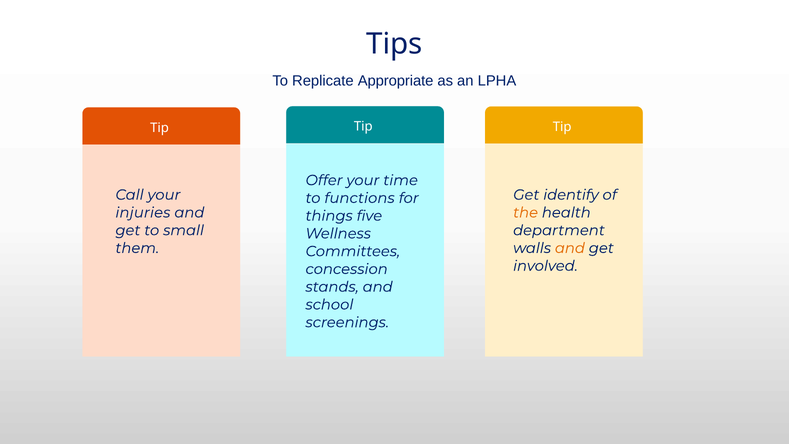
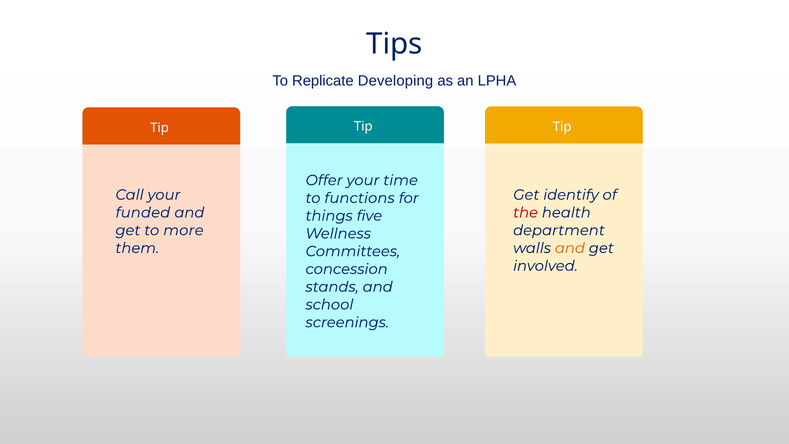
Appropriate: Appropriate -> Developing (395, 81)
injuries: injuries -> funded (143, 213)
the colour: orange -> red (526, 213)
small: small -> more (183, 230)
